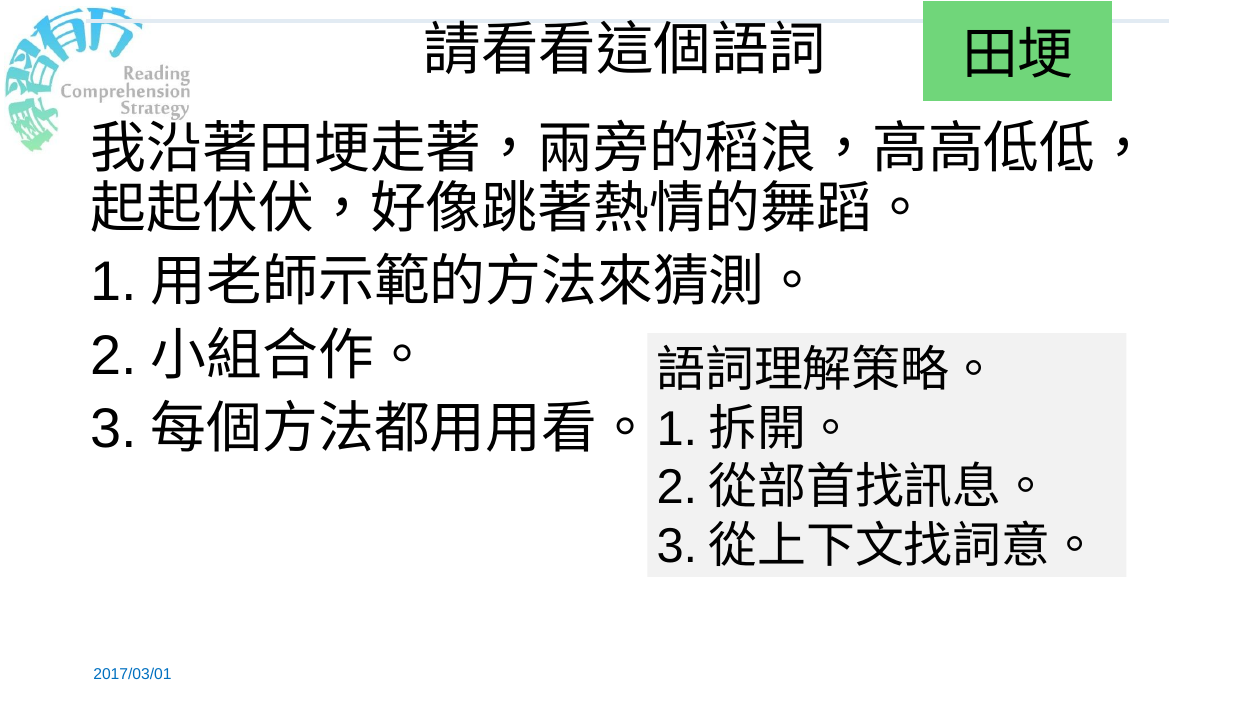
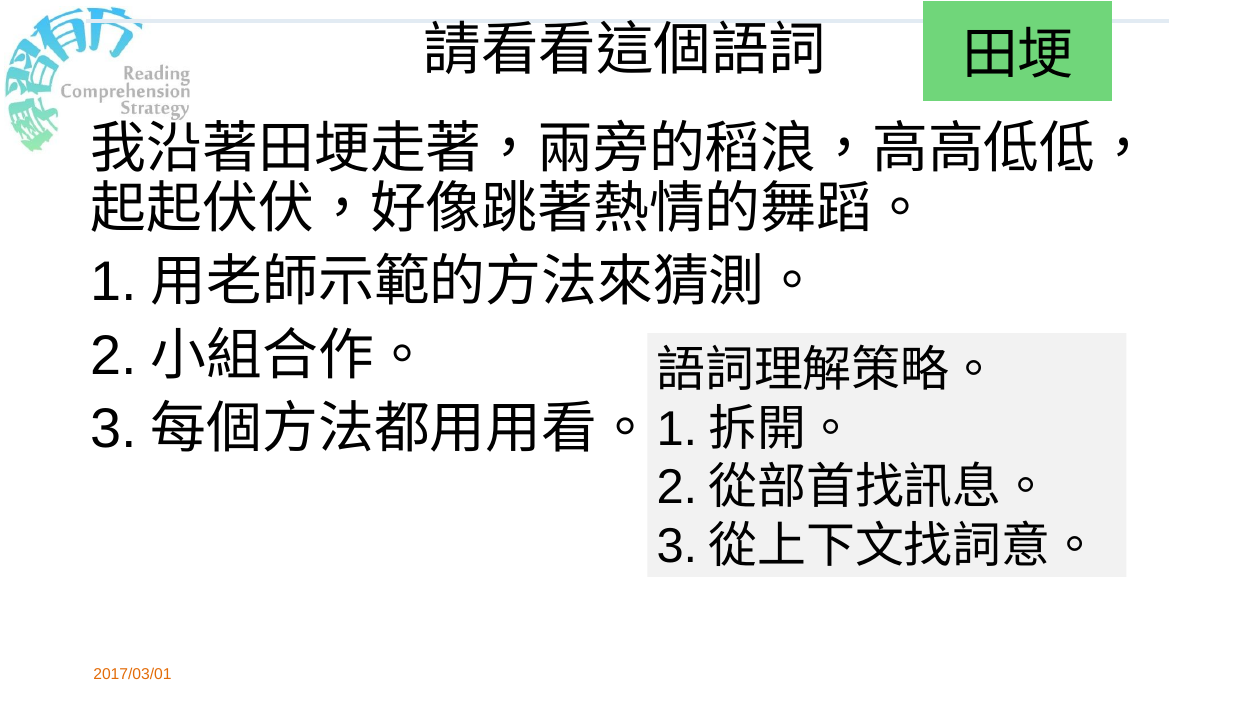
2017/03/01 colour: blue -> orange (132, 674)
